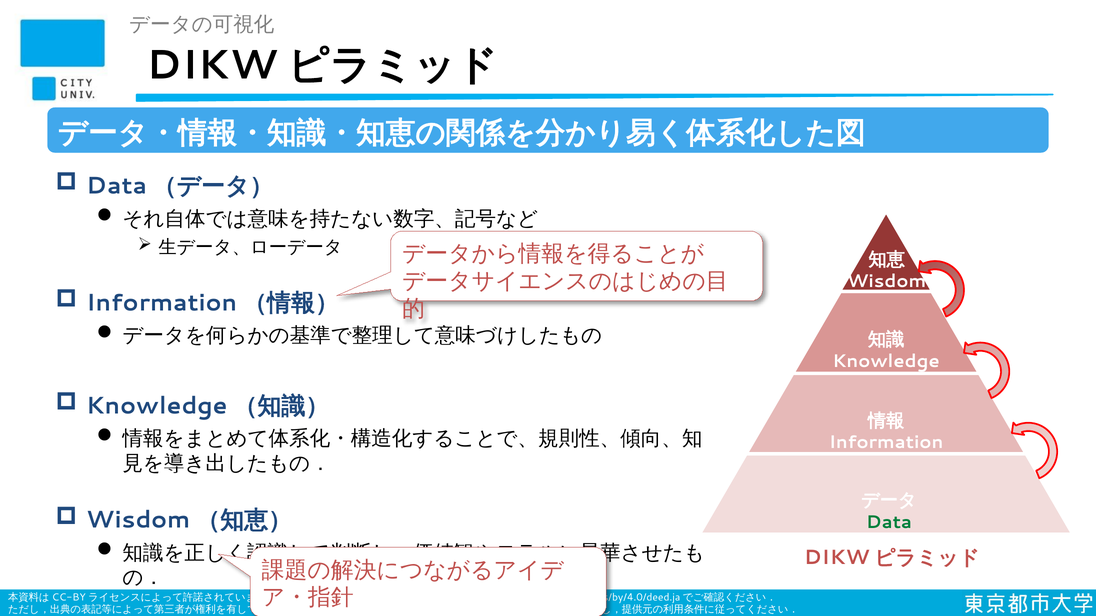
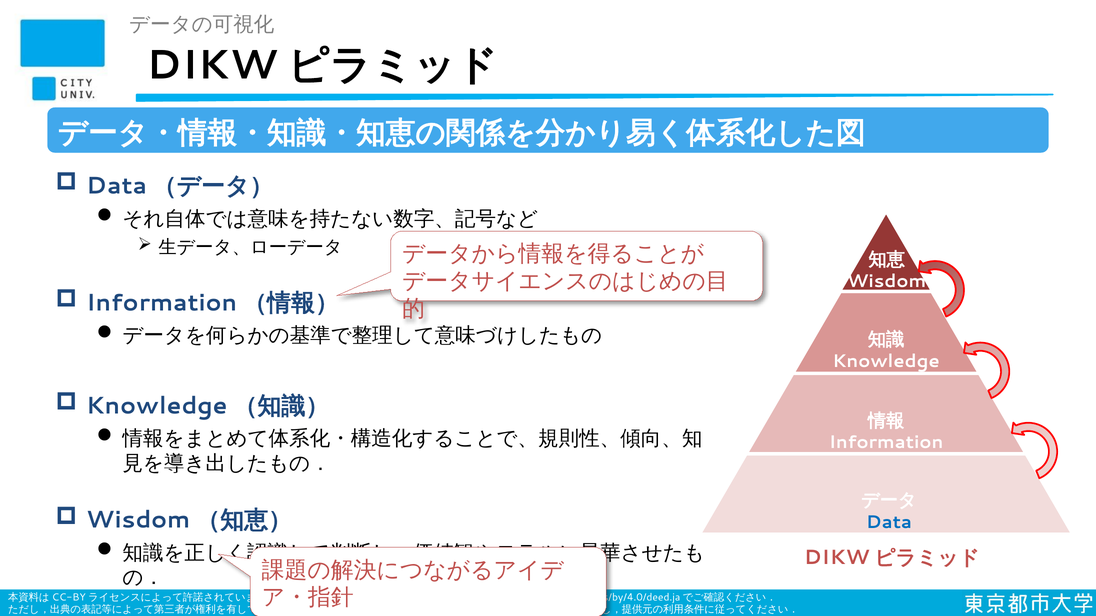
Data colour: green -> blue (889, 522)
